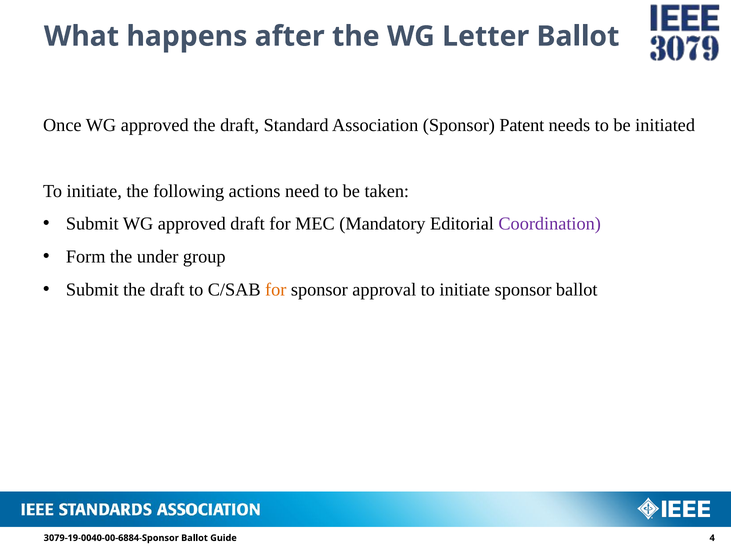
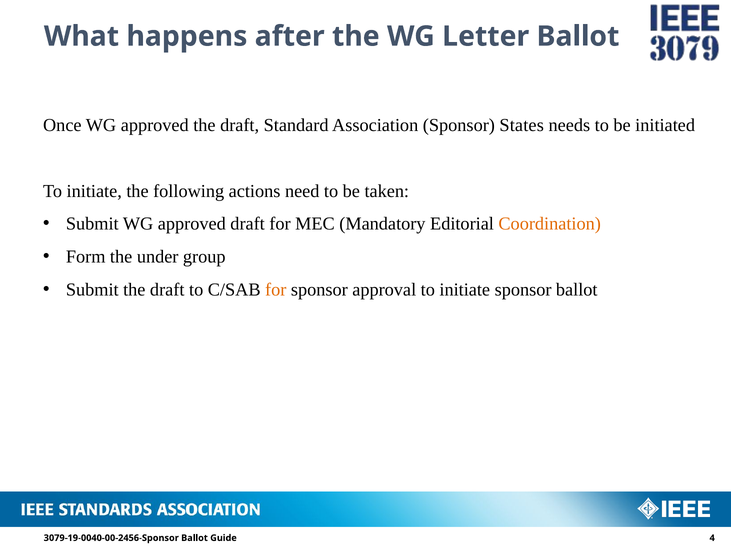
Patent: Patent -> States (522, 125)
Coordination colour: purple -> orange (550, 224)
3079-19-0040-00-6884-Sponsor: 3079-19-0040-00-6884-Sponsor -> 3079-19-0040-00-2456-Sponsor (111, 538)
